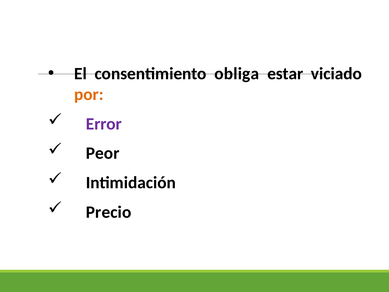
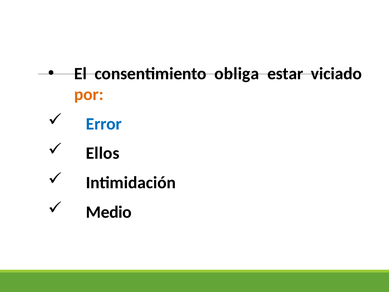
Error colour: purple -> blue (104, 124)
Peor: Peor -> Ellos (103, 153)
Precio: Precio -> Medio (109, 212)
